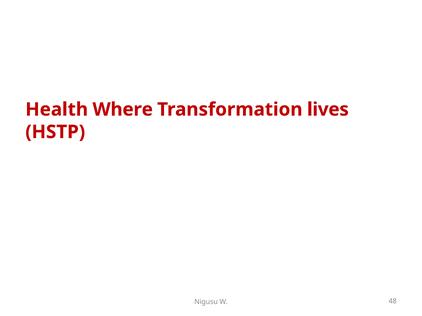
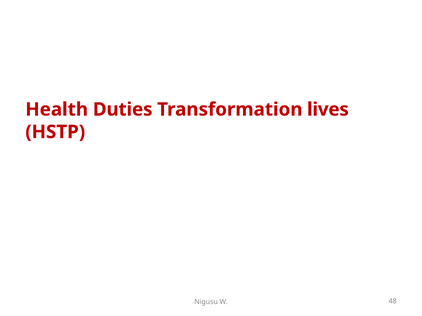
Where: Where -> Duties (123, 110)
